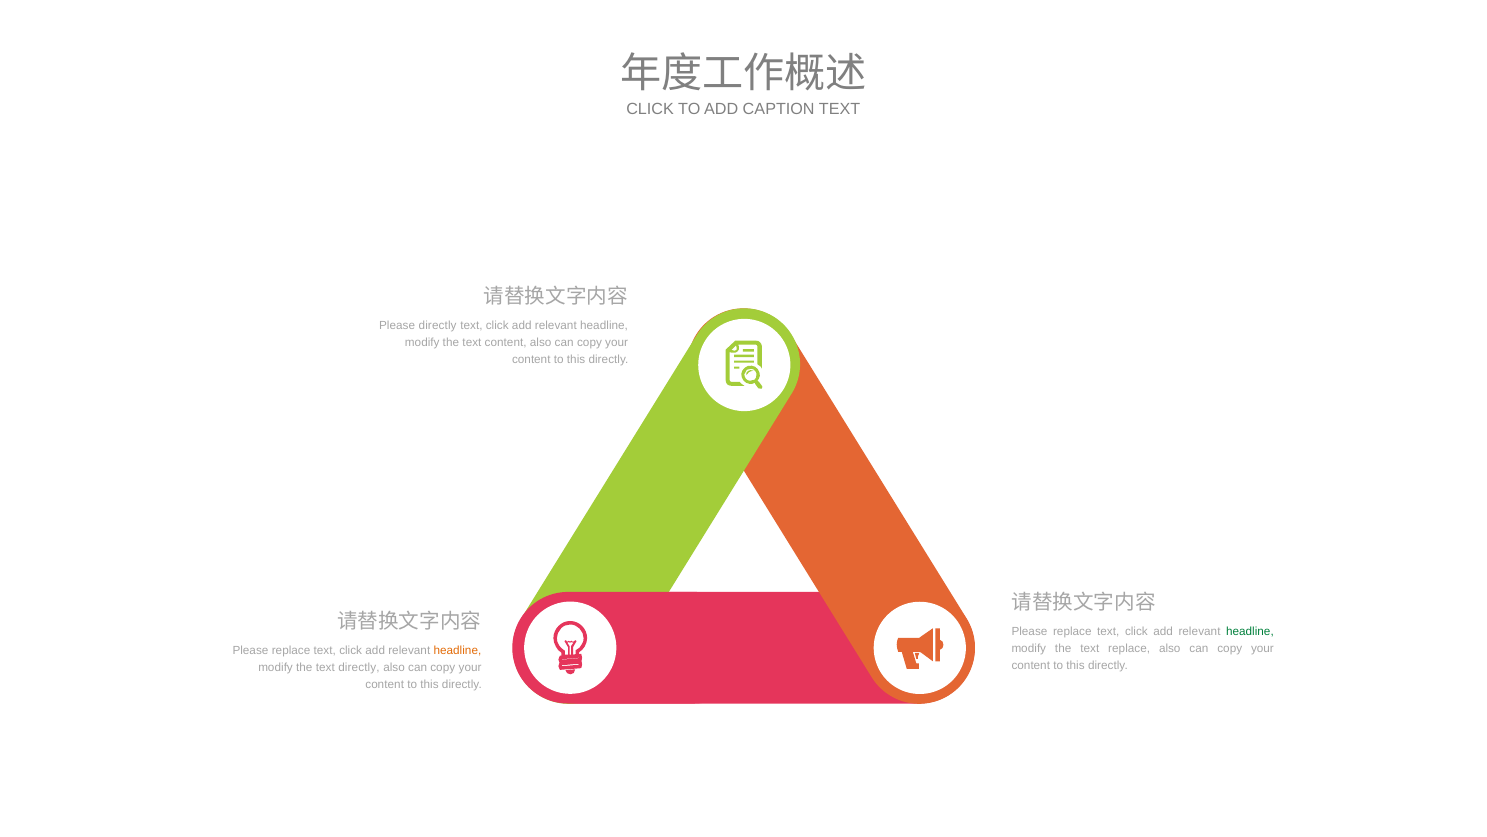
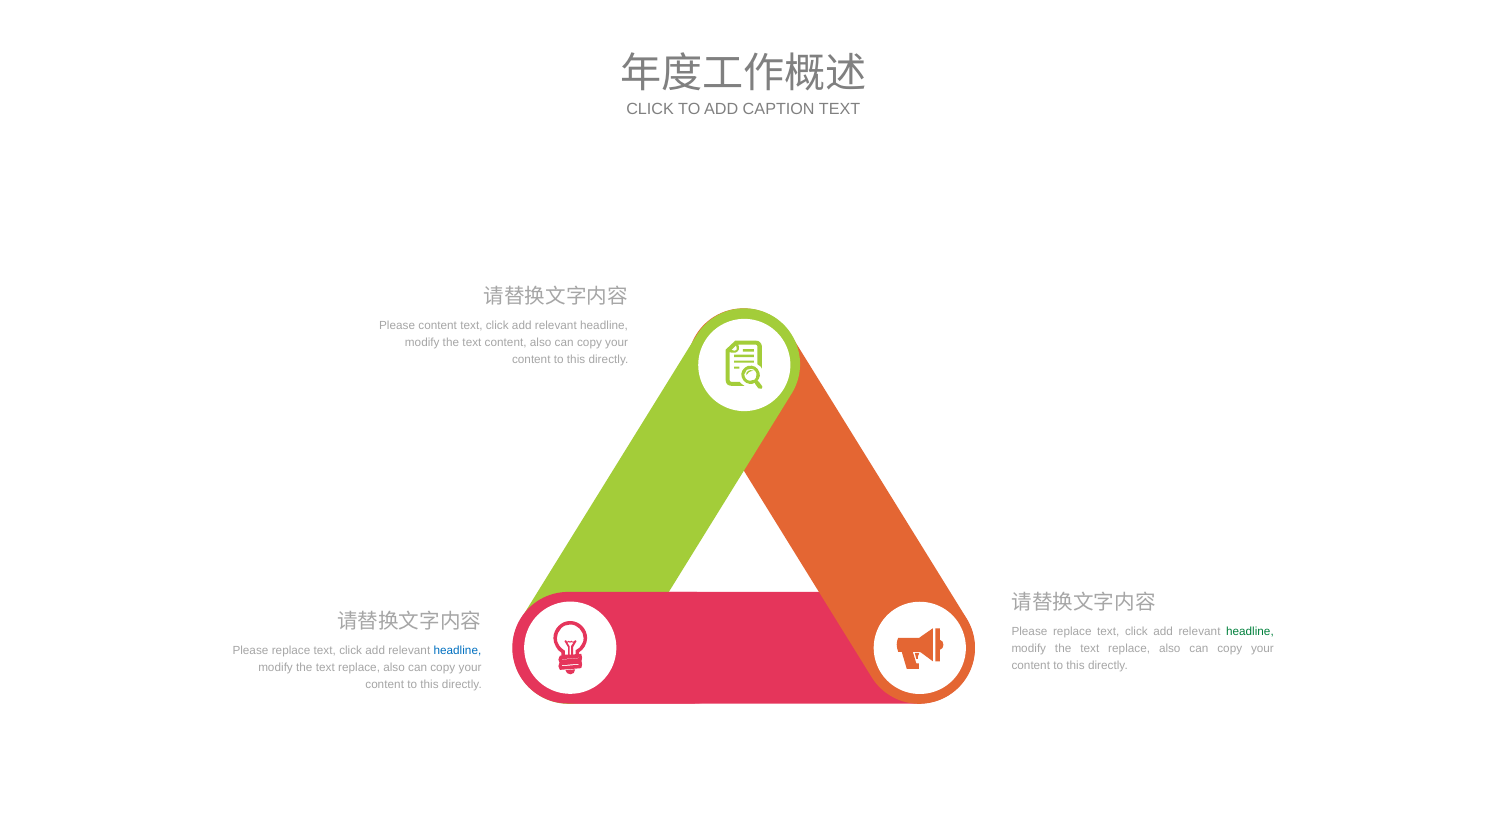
Please directly: directly -> content (438, 325)
headline colour: orange -> blue (457, 650)
directly: directly -> replace (359, 667)
